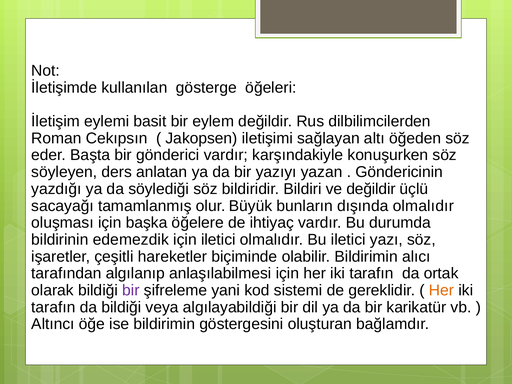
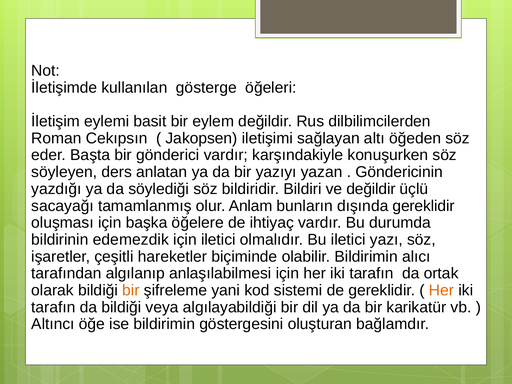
Büyük: Büyük -> Anlam (251, 206)
dışında olmalıdır: olmalıdır -> gereklidir (424, 206)
bir colour: purple -> orange (131, 290)
